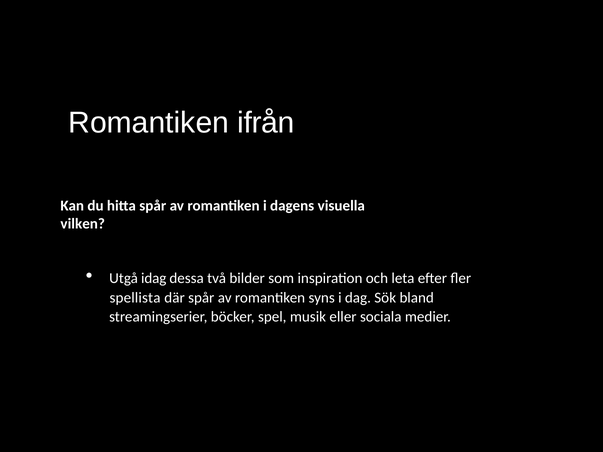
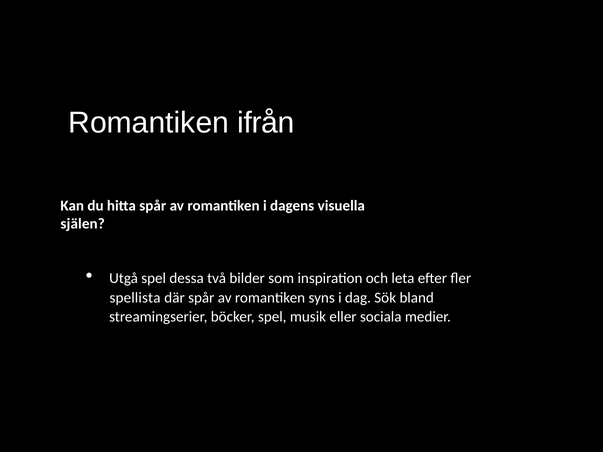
vilken: vilken -> själen (83, 224)
Utgå idag: idag -> spel (154, 278)
